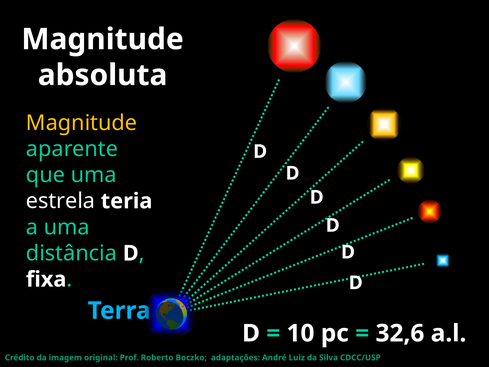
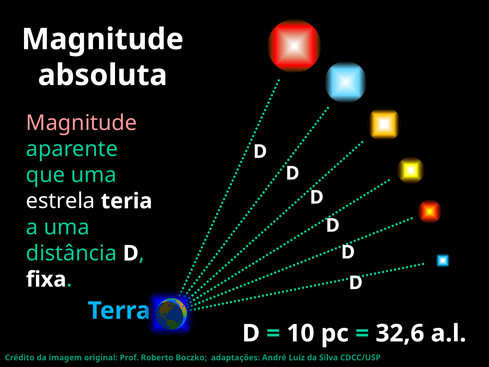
Magnitude colour: yellow -> pink (82, 123)
